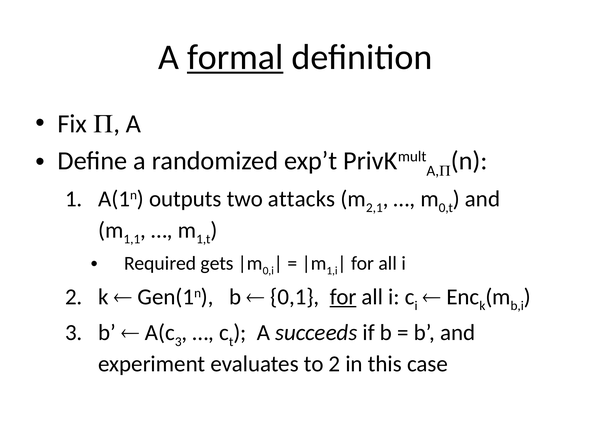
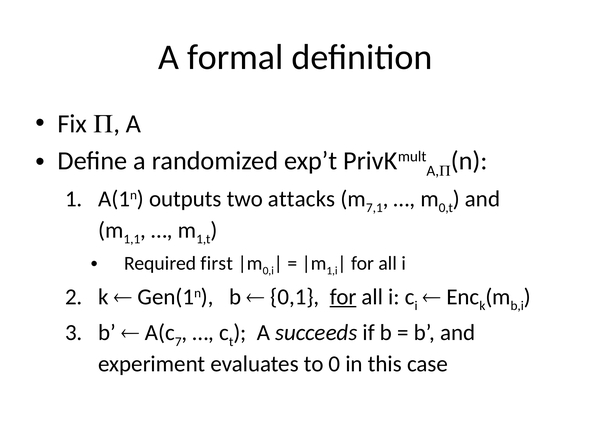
formal underline: present -> none (235, 57)
2,1: 2,1 -> 7,1 (374, 208)
gets: gets -> first (217, 263)
3: 3 -> 7 (178, 342)
to 2: 2 -> 0 (334, 364)
